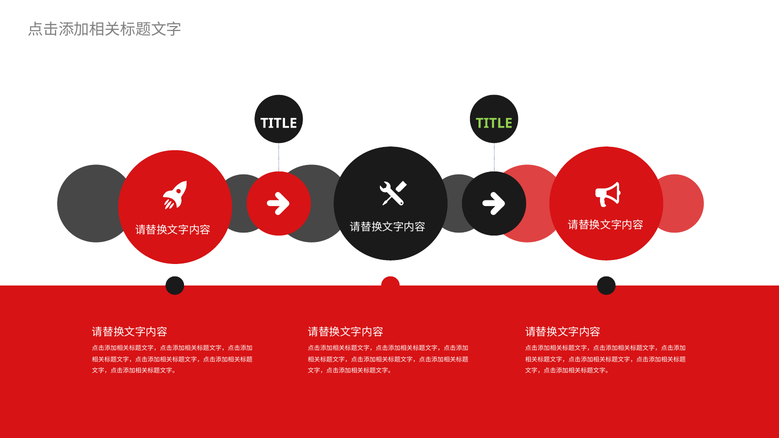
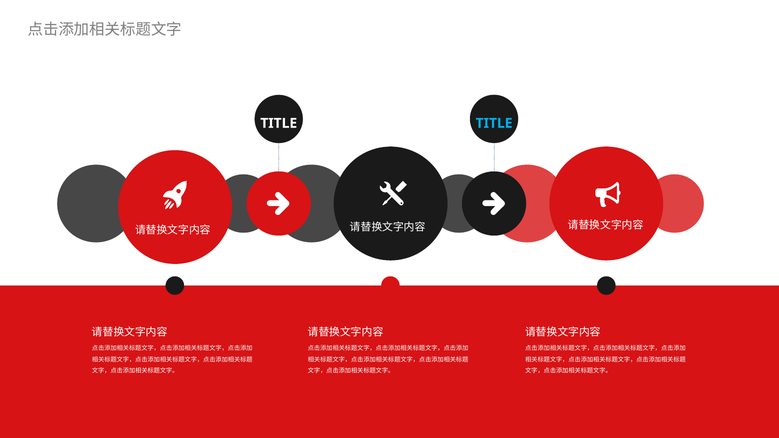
TITLE colour: light green -> light blue (494, 123)
